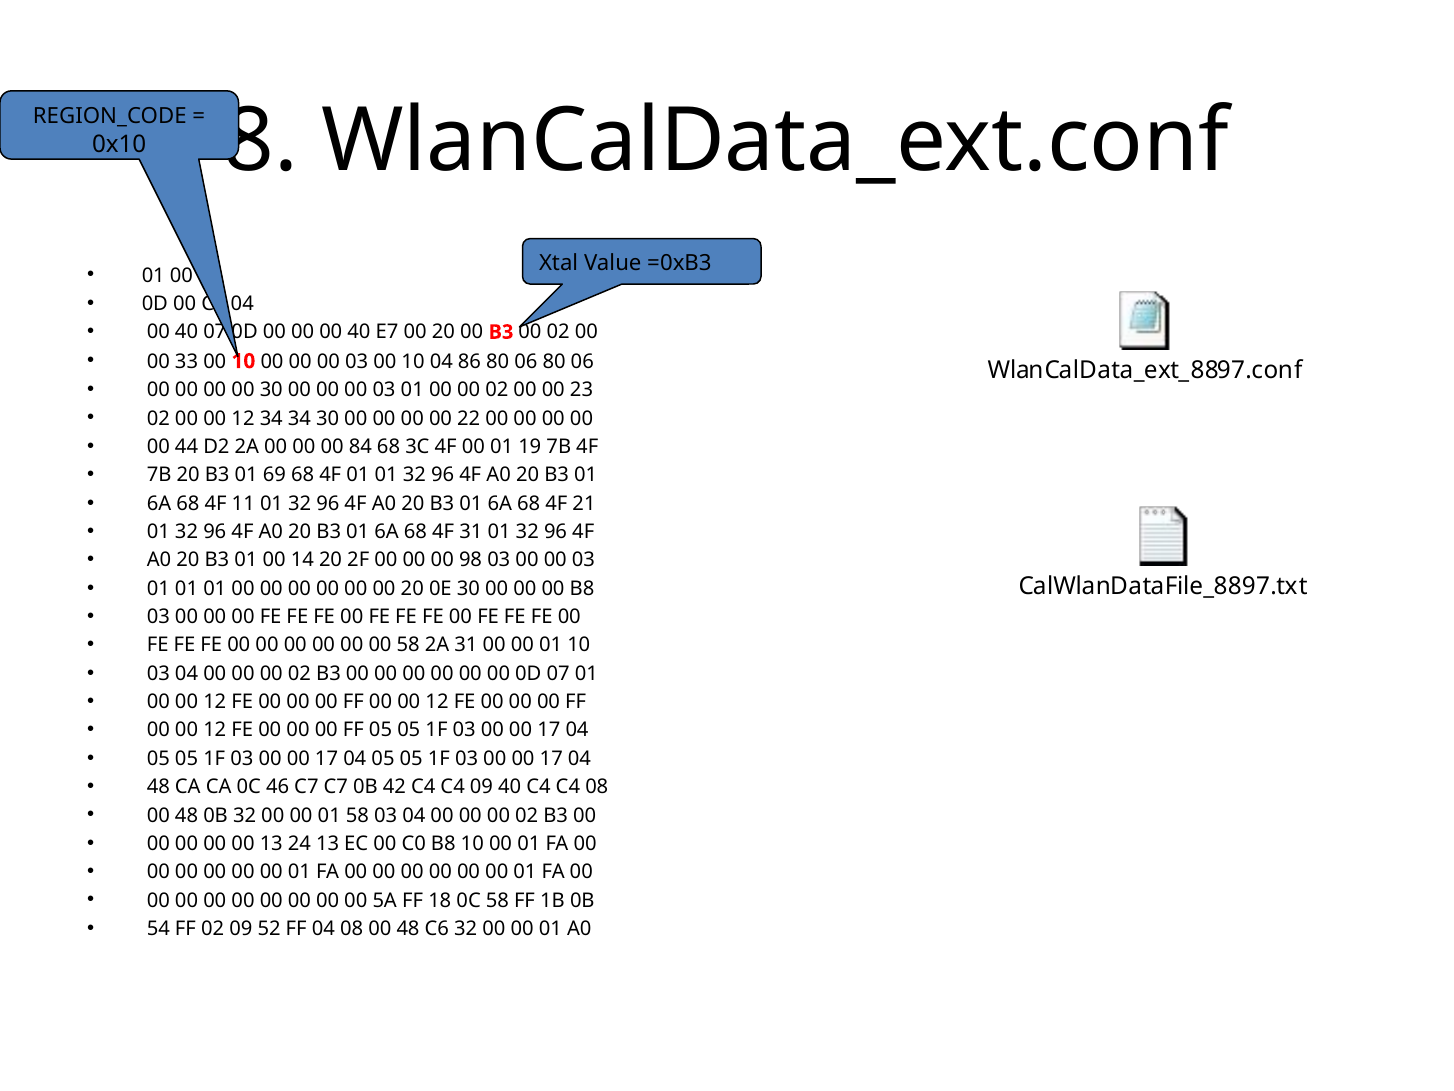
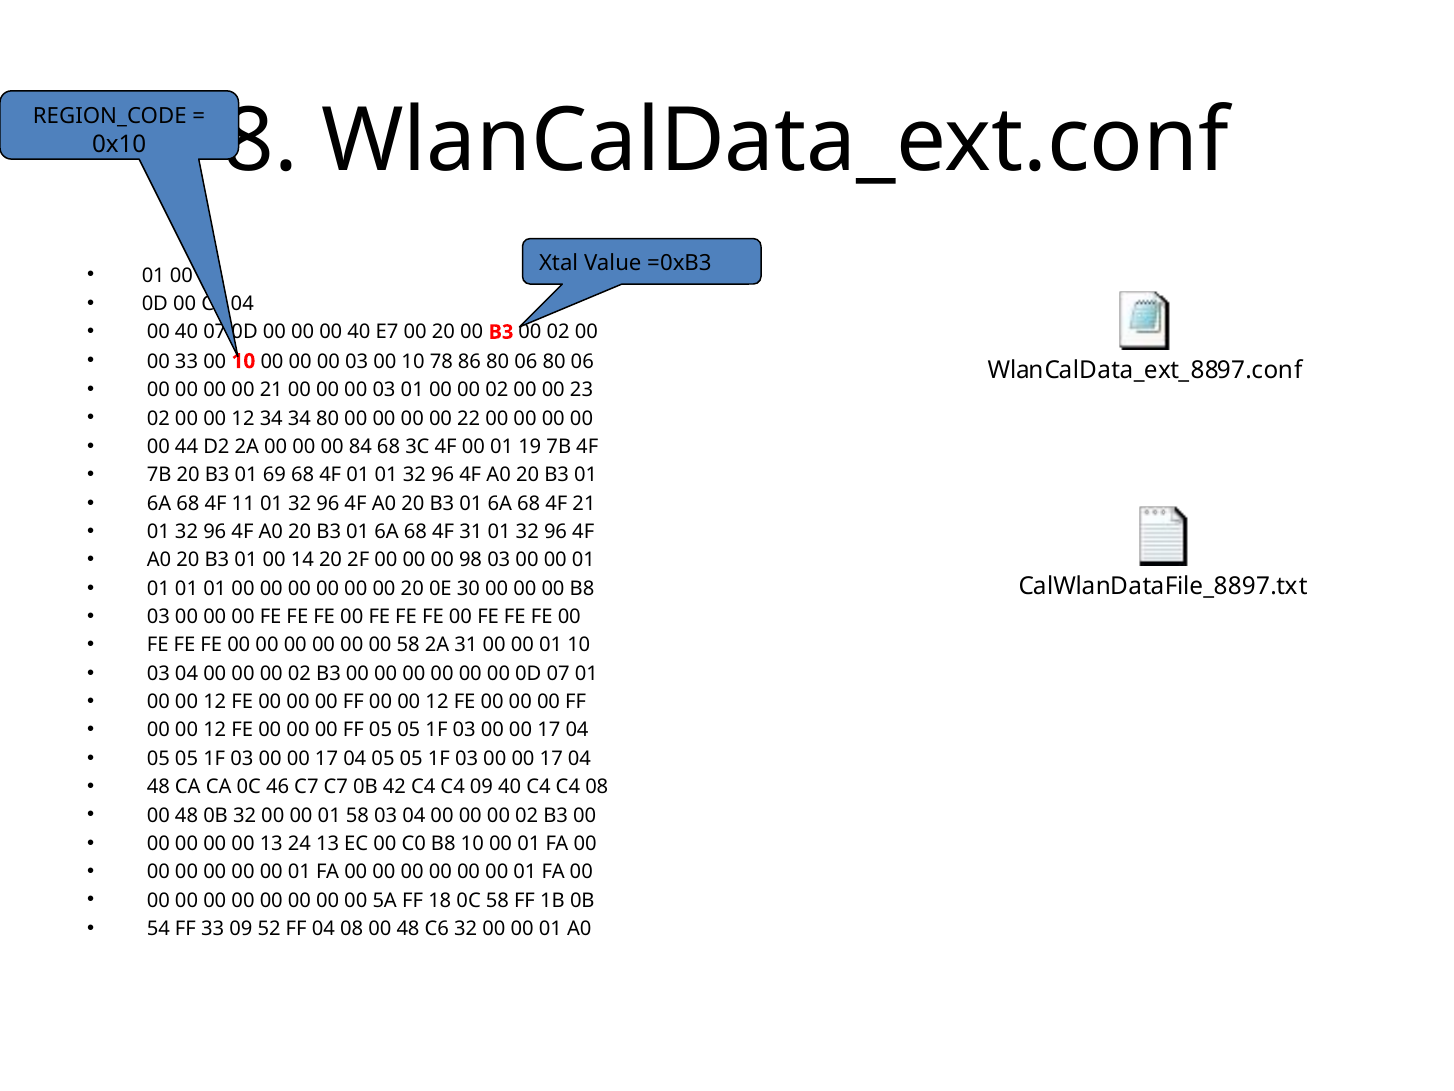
10 04: 04 -> 78 (441, 361)
00 30: 30 -> 21 (271, 390)
34 30: 30 -> 80 (328, 418)
03 00 00 03: 03 -> 01 (583, 560)
FF 02: 02 -> 33 (213, 928)
